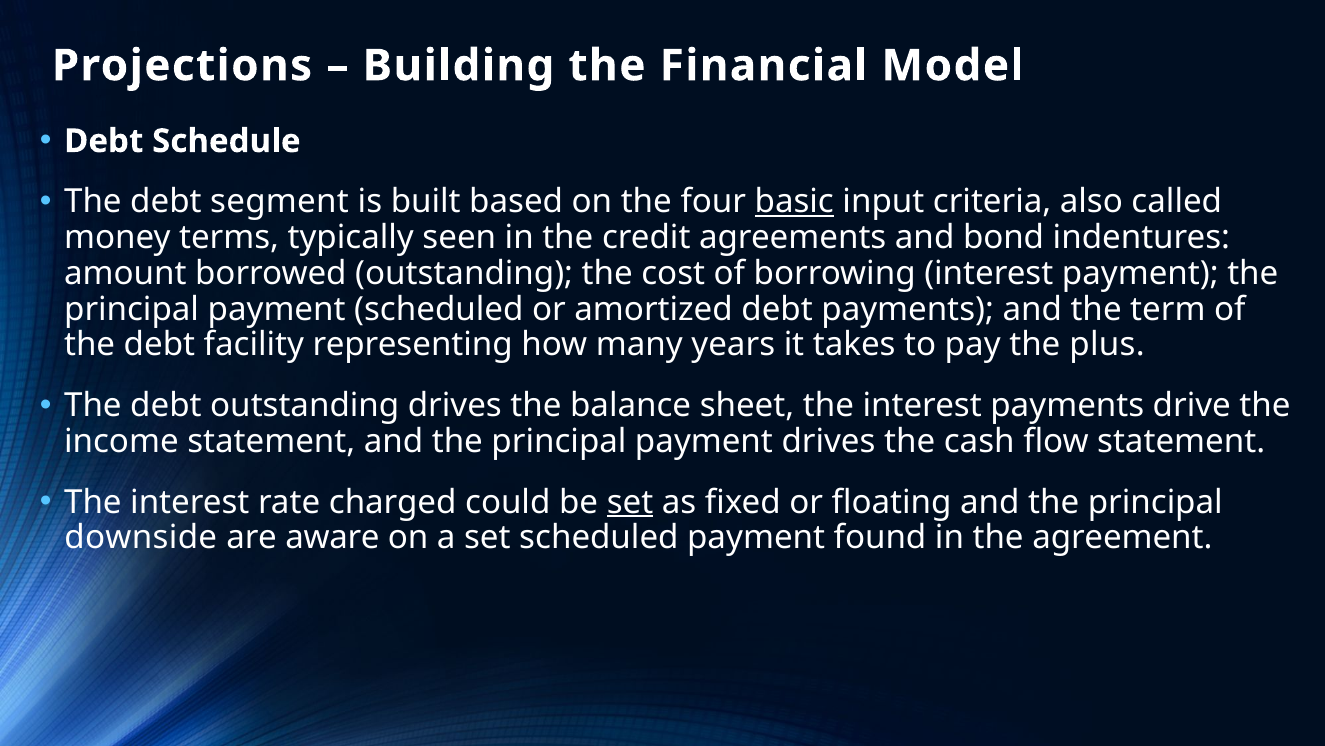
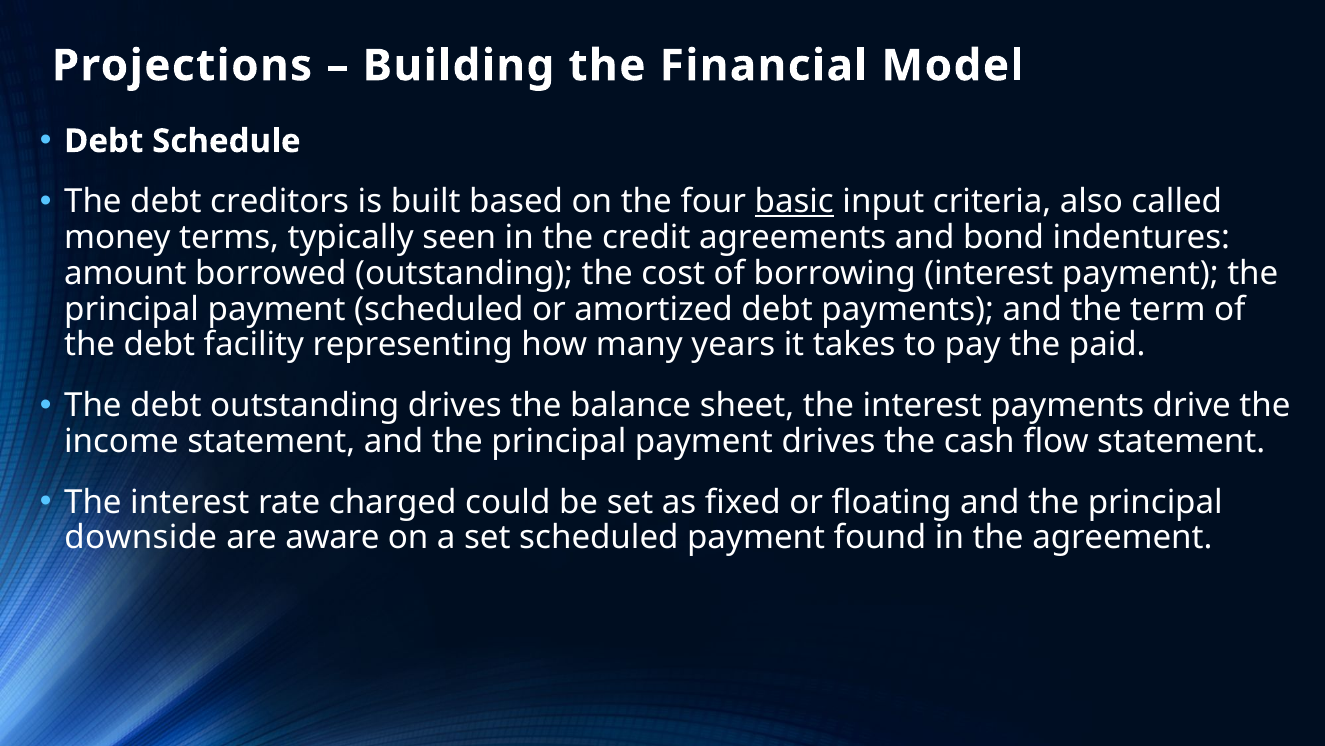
segment: segment -> creditors (280, 202)
plus: plus -> paid (1107, 345)
set underline: present -> none (630, 502)
